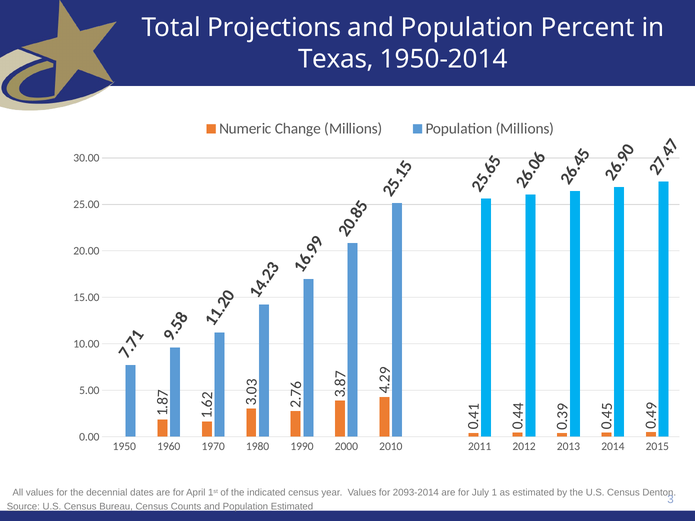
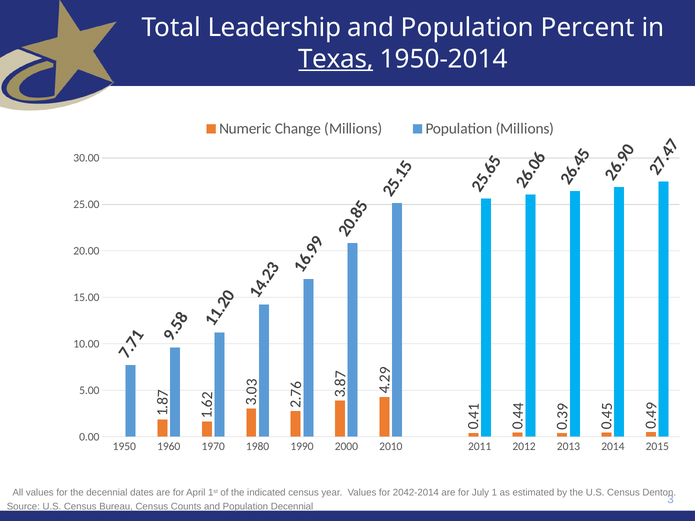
Projections: Projections -> Leadership (274, 28)
Texas underline: none -> present (336, 59)
2093-2014: 2093-2014 -> 2042-2014 (416, 493)
Population Estimated: Estimated -> Decennial (292, 507)
